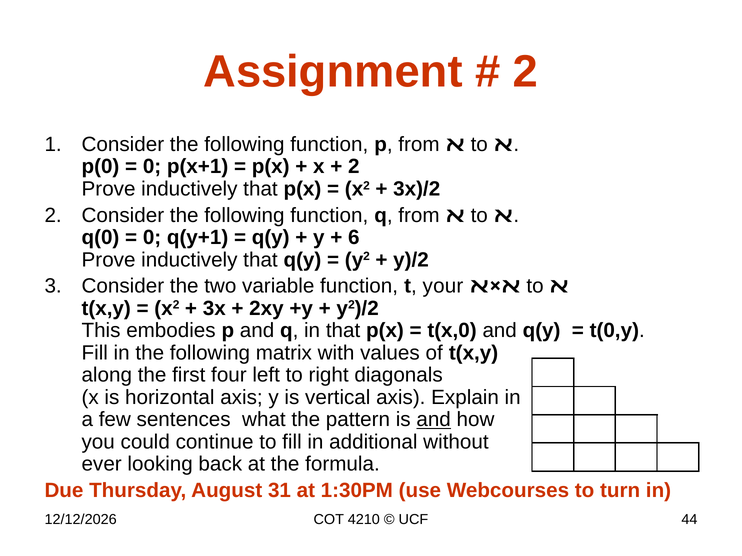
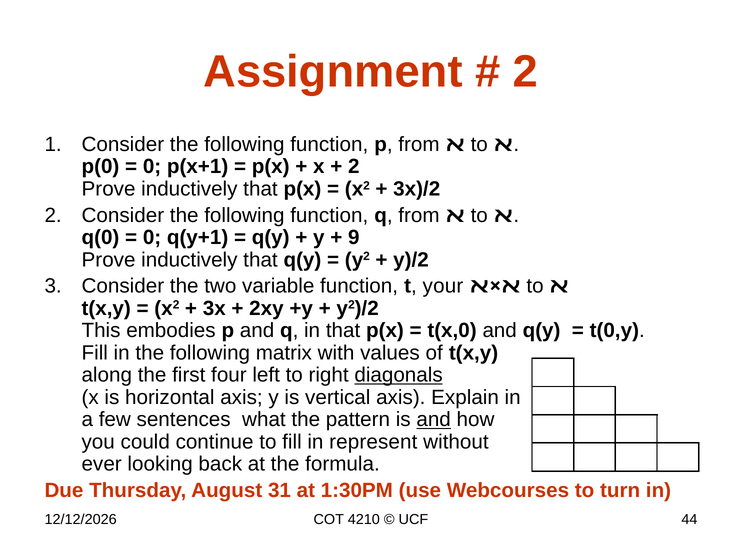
6: 6 -> 9 (354, 238)
diagonals underline: none -> present (399, 375)
additional: additional -> represent (373, 442)
